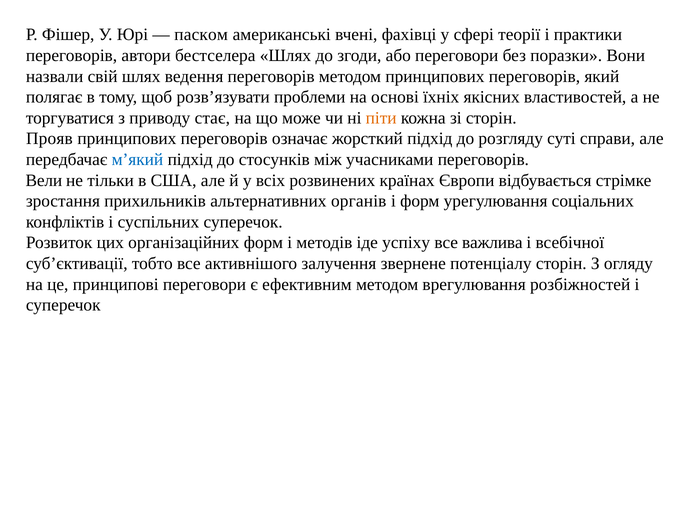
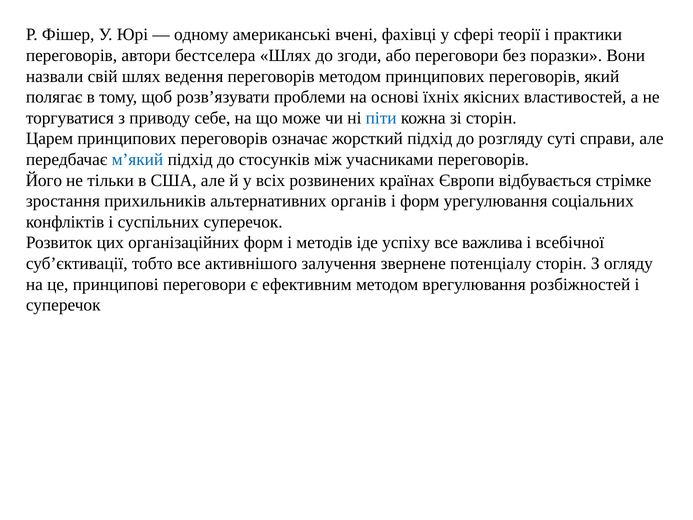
паском: паском -> одному (201, 35)
стає: стає -> себе (212, 118)
піти colour: orange -> blue (381, 118)
Прояв: Прояв -> Царем (49, 139)
Вели: Вели -> Його (44, 180)
